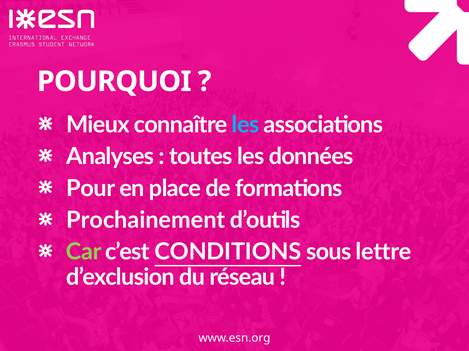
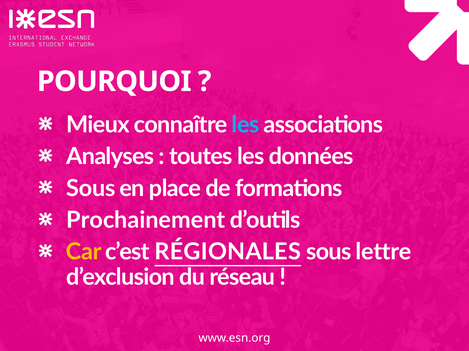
Pour: Pour -> Sous (91, 189)
Car colour: light green -> yellow (84, 252)
CONDITIONS: CONDITIONS -> RÉGIONALES (228, 252)
